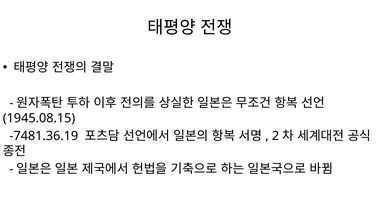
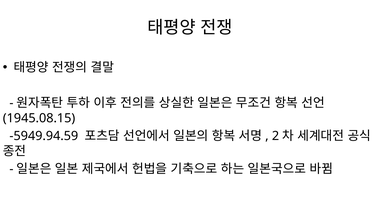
-7481.36.19: -7481.36.19 -> -5949.94.59 (44, 136)
